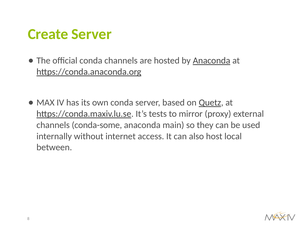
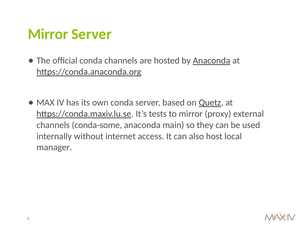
Create: Create -> Mirror (48, 34)
between: between -> manager (54, 148)
